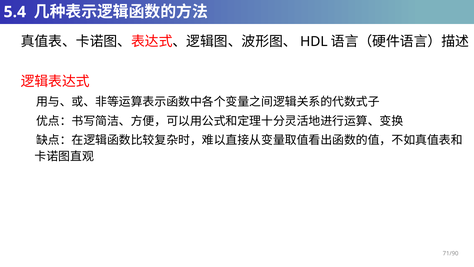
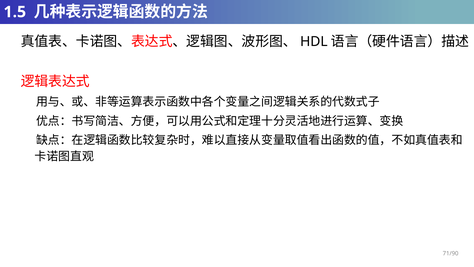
5.4: 5.4 -> 1.5 (15, 12)
